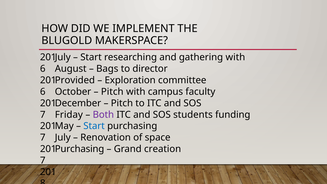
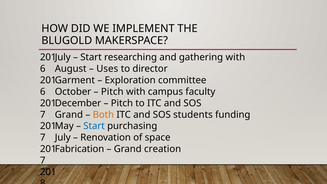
Bags: Bags -> Uses (107, 69)
Provided: Provided -> Garment (75, 80)
Friday: Friday -> Grand (69, 115)
Both colour: purple -> orange (103, 115)
Purchasing: Purchasing -> Fabrication (80, 149)
